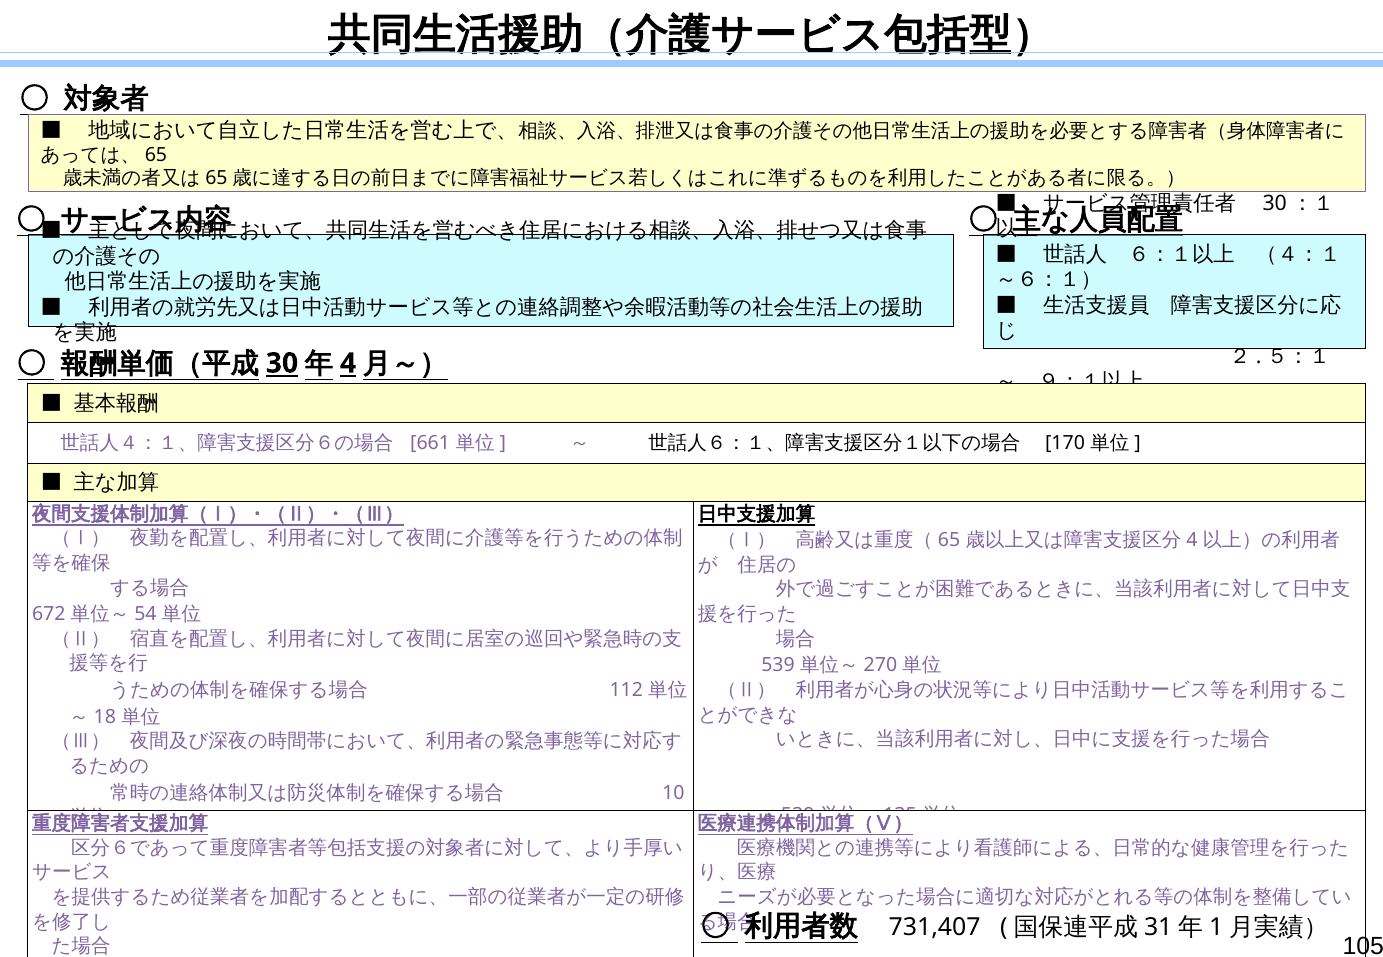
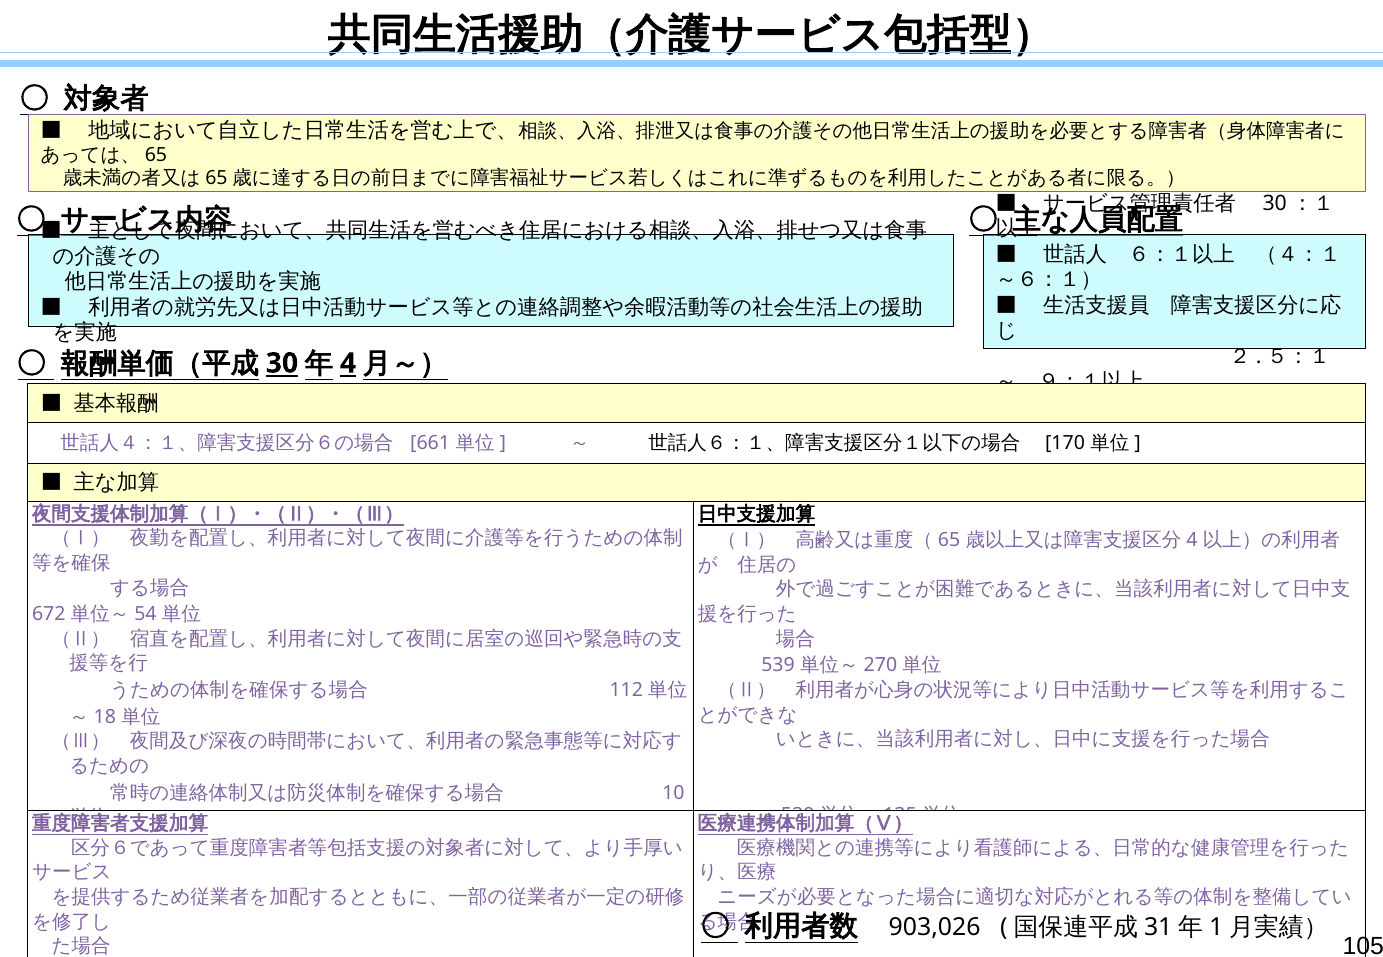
731,407: 731,407 -> 903,026 (935, 927)
